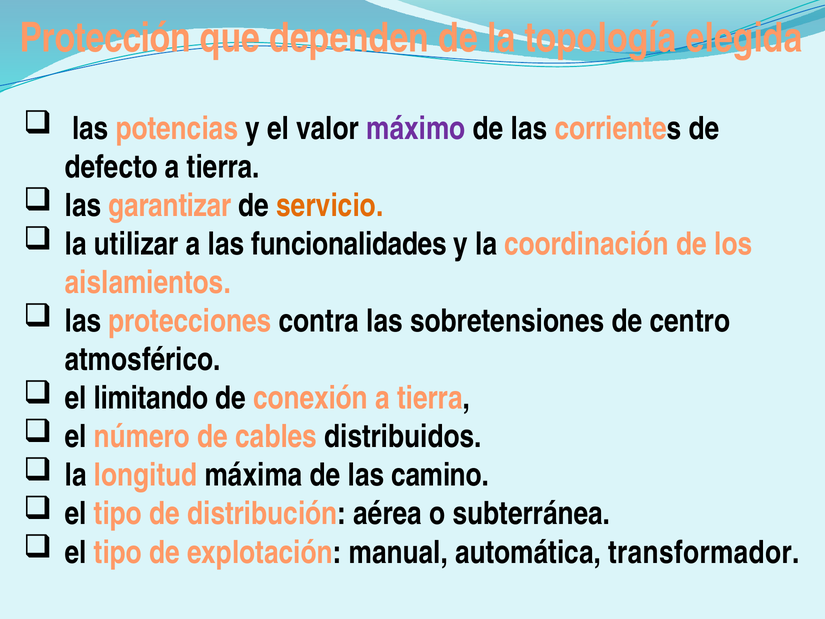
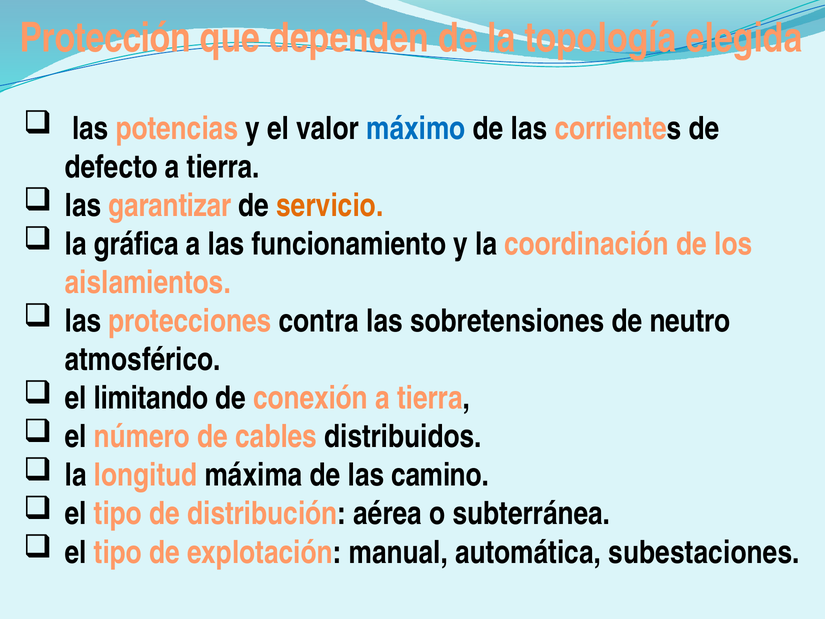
máximo colour: purple -> blue (416, 128)
utilizar: utilizar -> gráfica (136, 244)
funcionalidades: funcionalidades -> funcionamiento (349, 244)
centro: centro -> neutro (690, 321)
transformador: transformador -> subestaciones (704, 552)
